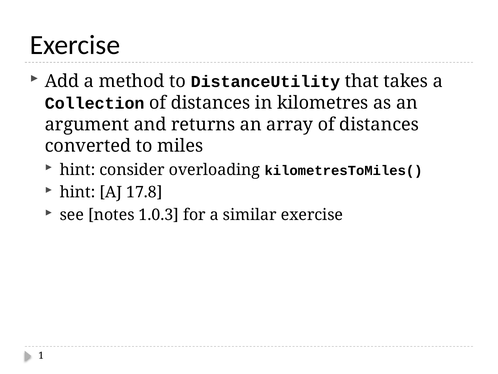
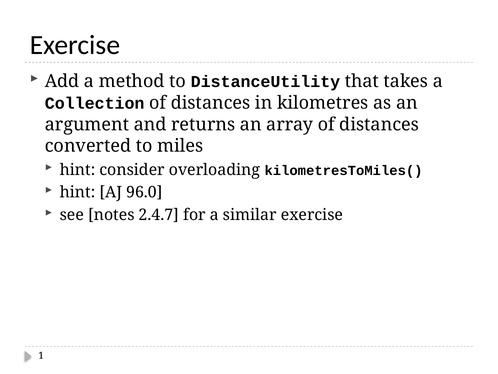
17.8: 17.8 -> 96.0 (144, 192)
1.0.3: 1.0.3 -> 2.4.7 (159, 215)
